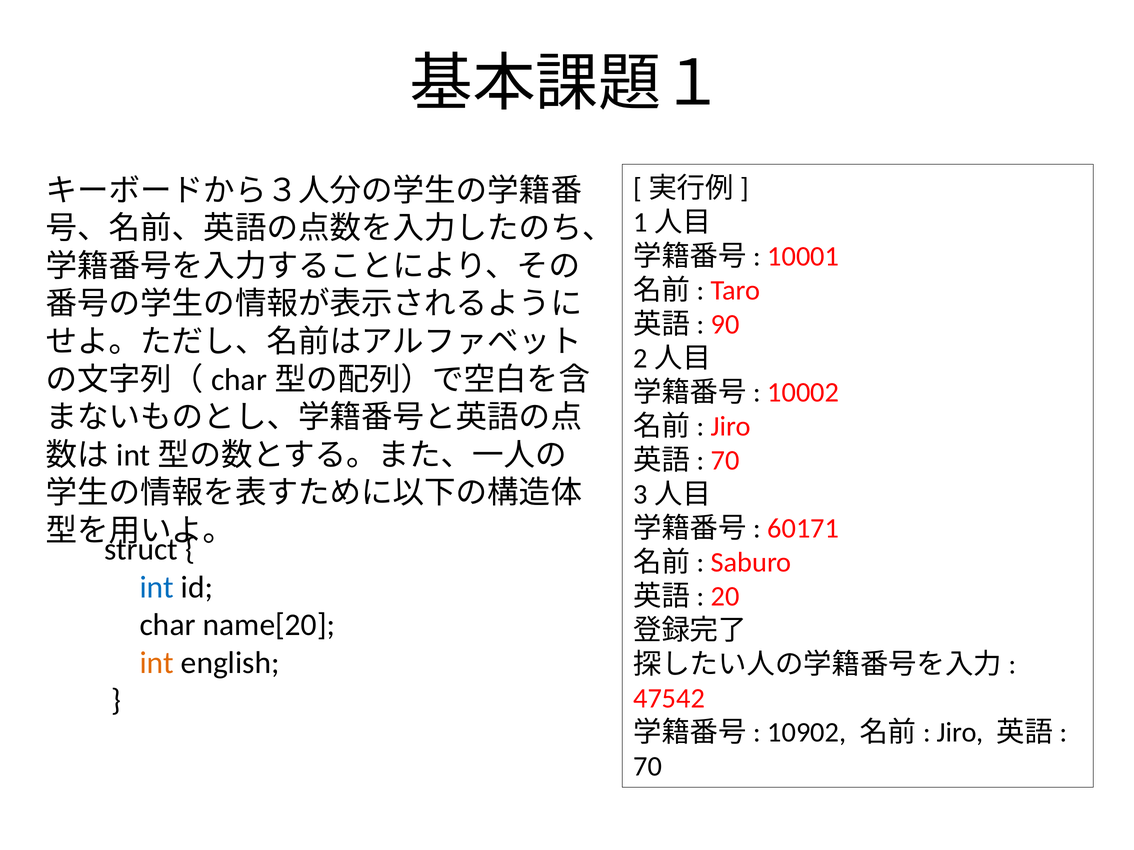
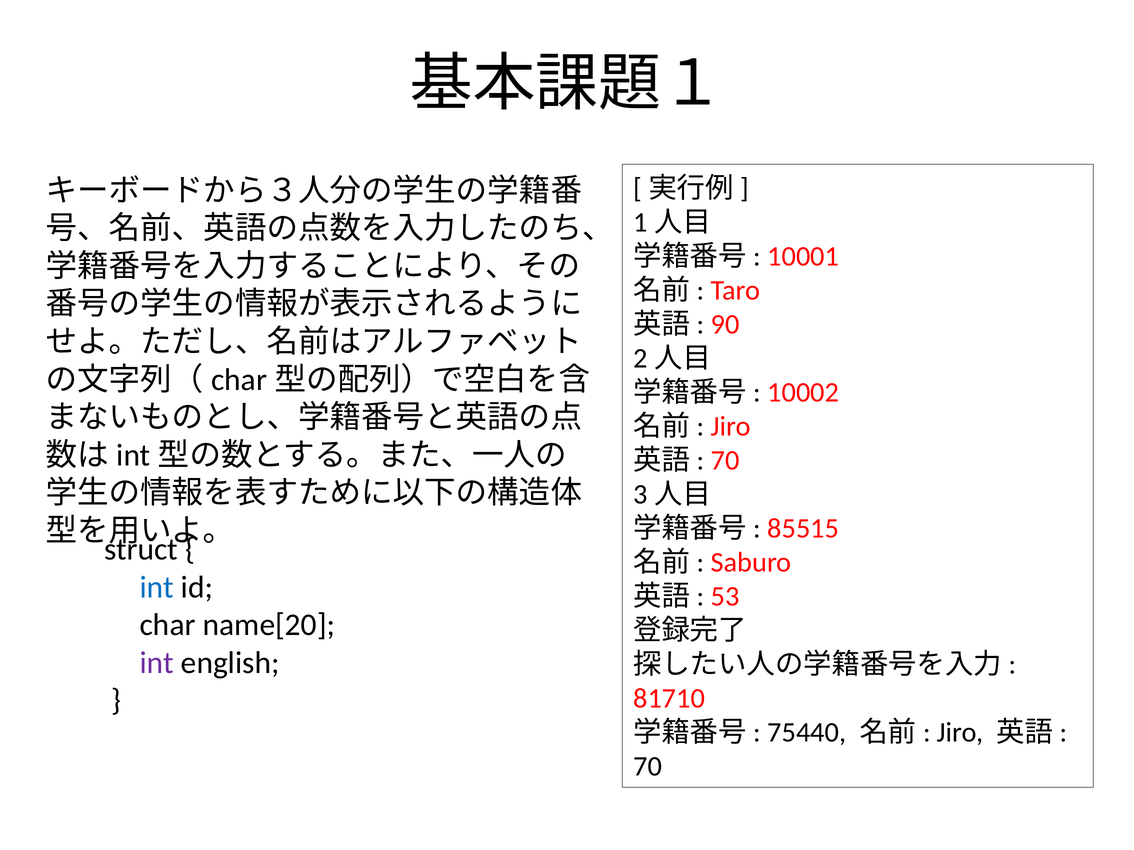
60171: 60171 -> 85515 (803, 529)
20: 20 -> 53 (725, 597)
int colour: orange -> purple (157, 663)
47542: 47542 -> 81710 (669, 699)
10902: 10902 -> 75440 (807, 733)
